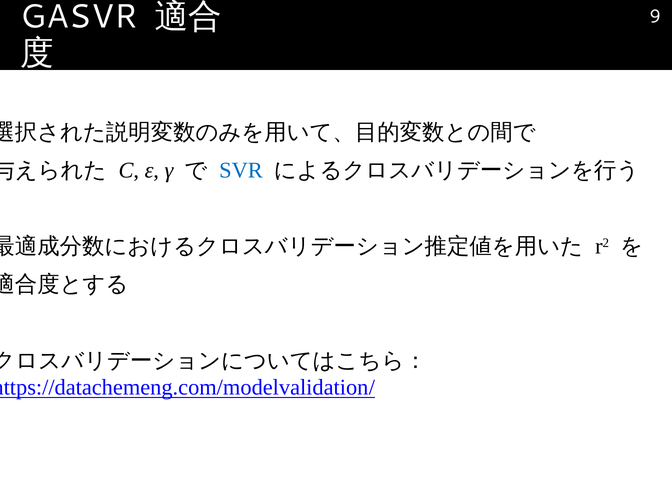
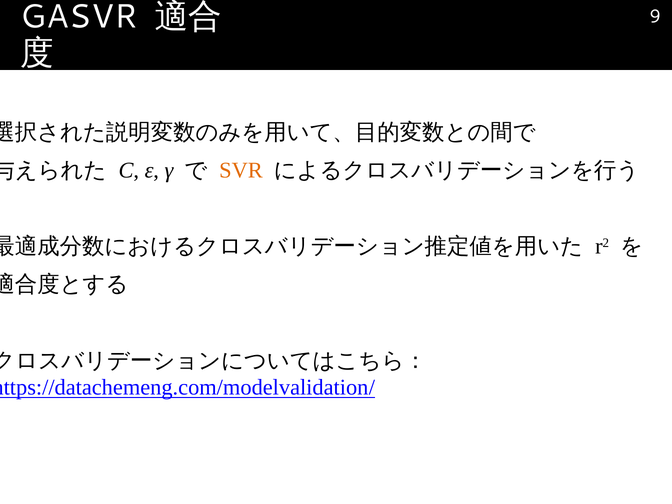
SVR colour: blue -> orange (241, 170)
